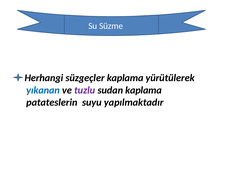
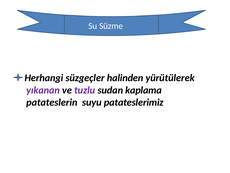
süzgeçler kaplama: kaplama -> halinden (125, 78)
yıkanan colour: blue -> purple (43, 90)
yapılmaktadır: yapılmaktadır -> patateslerimiz (134, 102)
